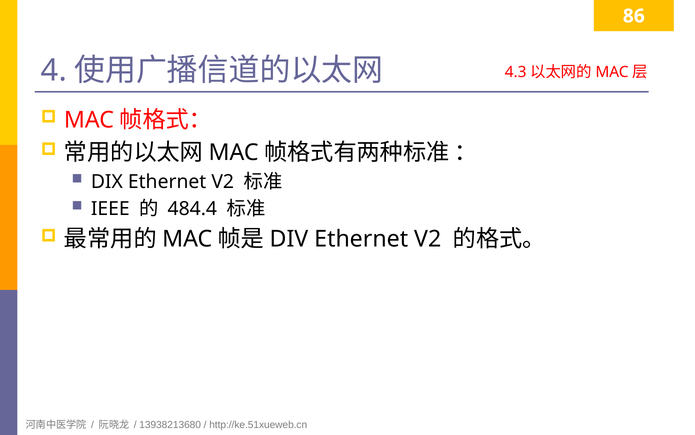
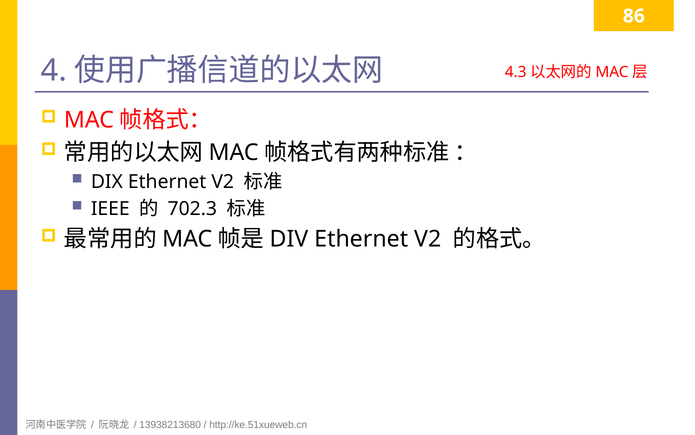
484.4: 484.4 -> 702.3 (192, 209)
